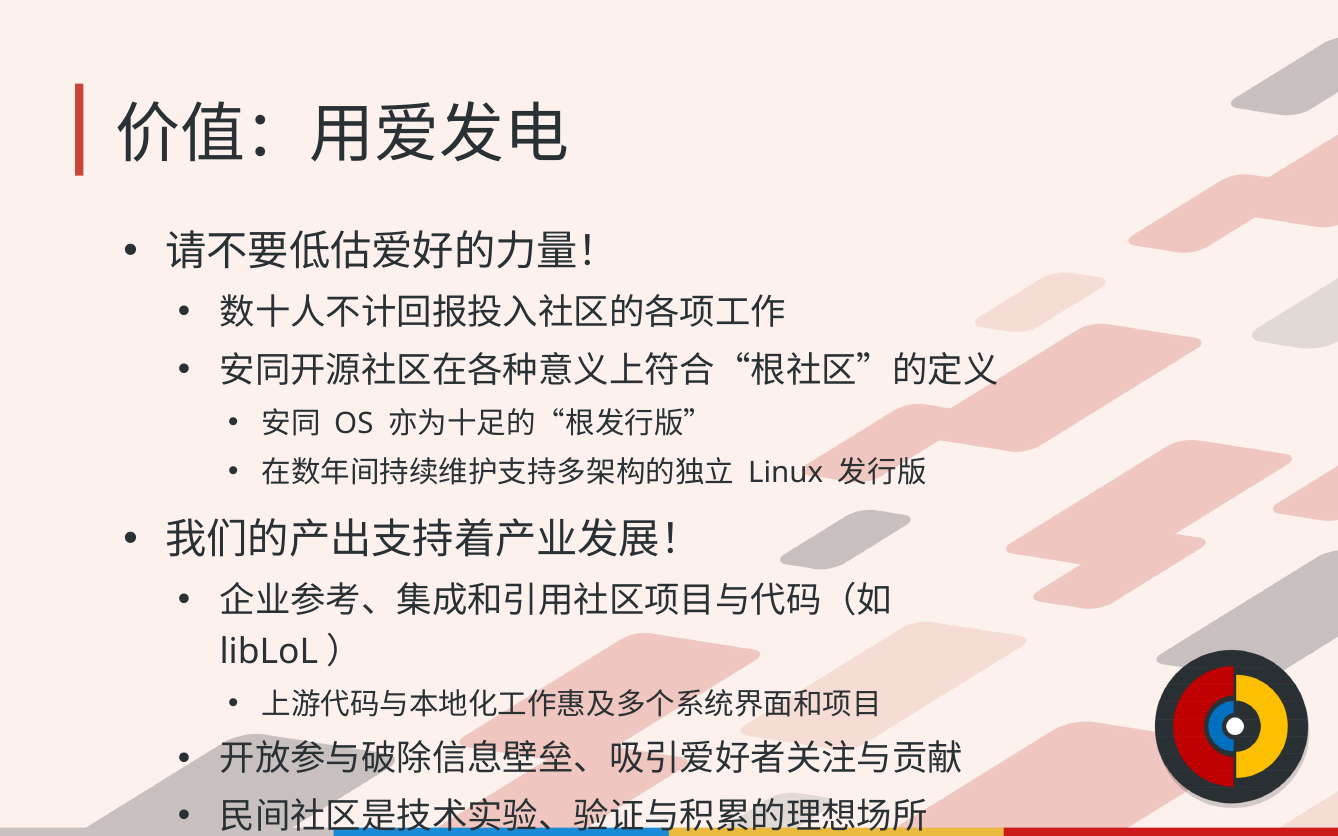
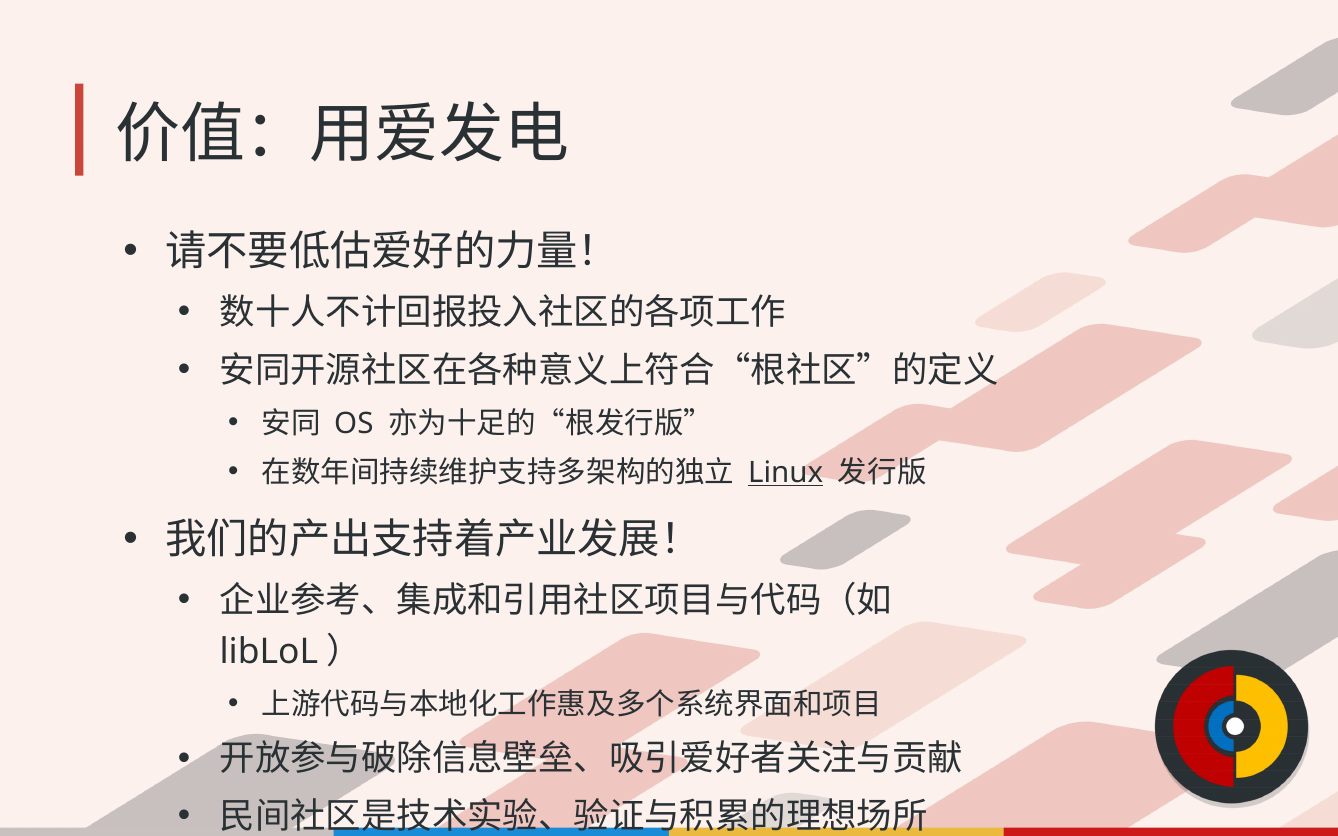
Linux underline: none -> present (786, 473)
